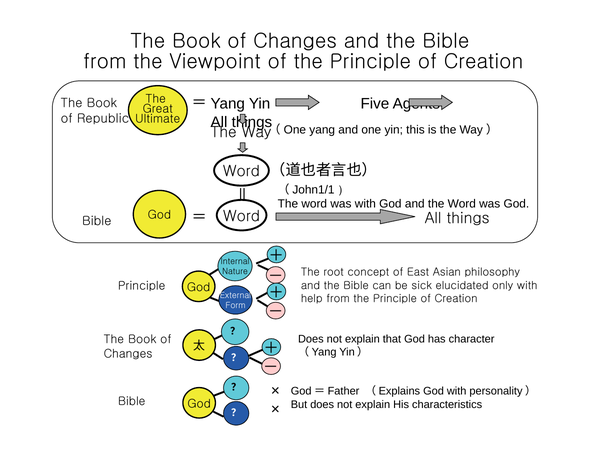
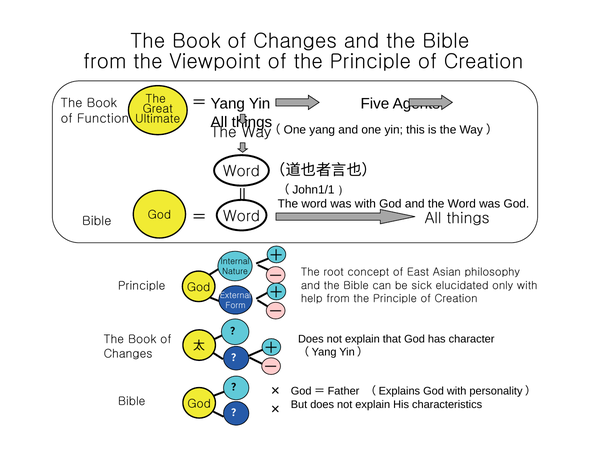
Republic: Republic -> Function (103, 118)
